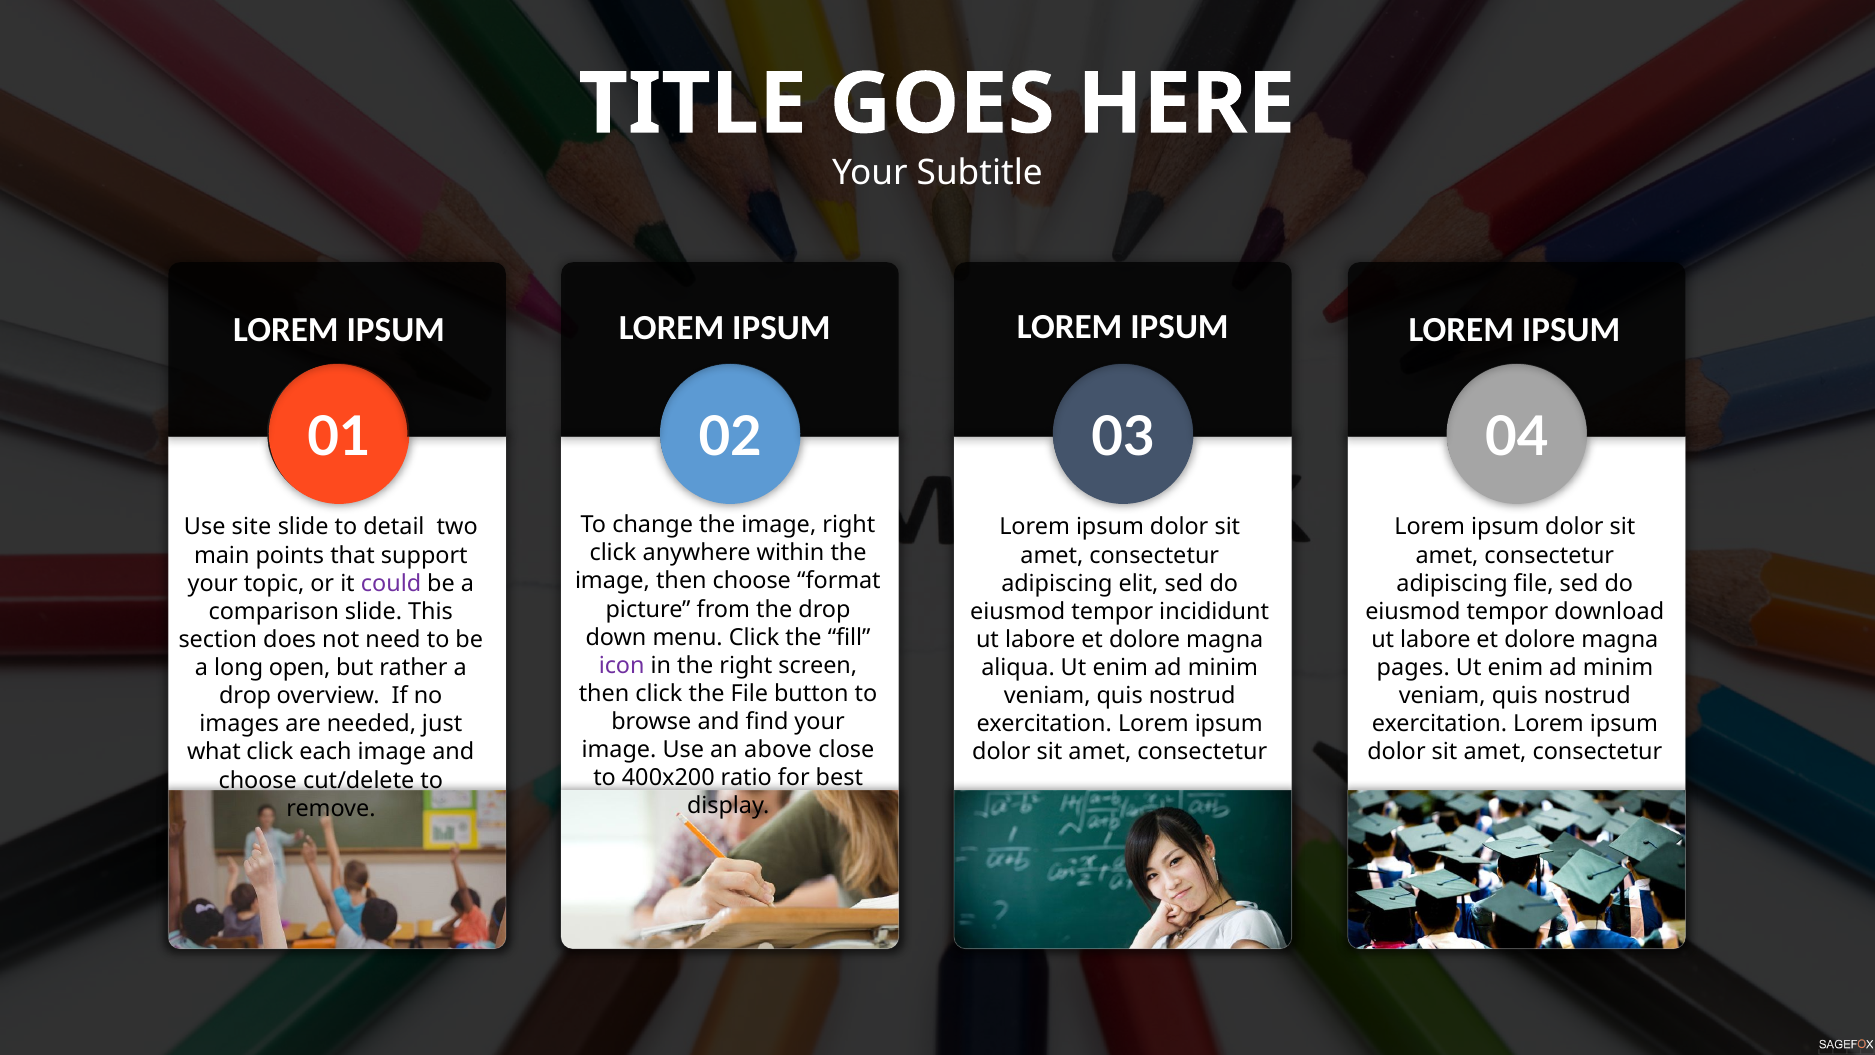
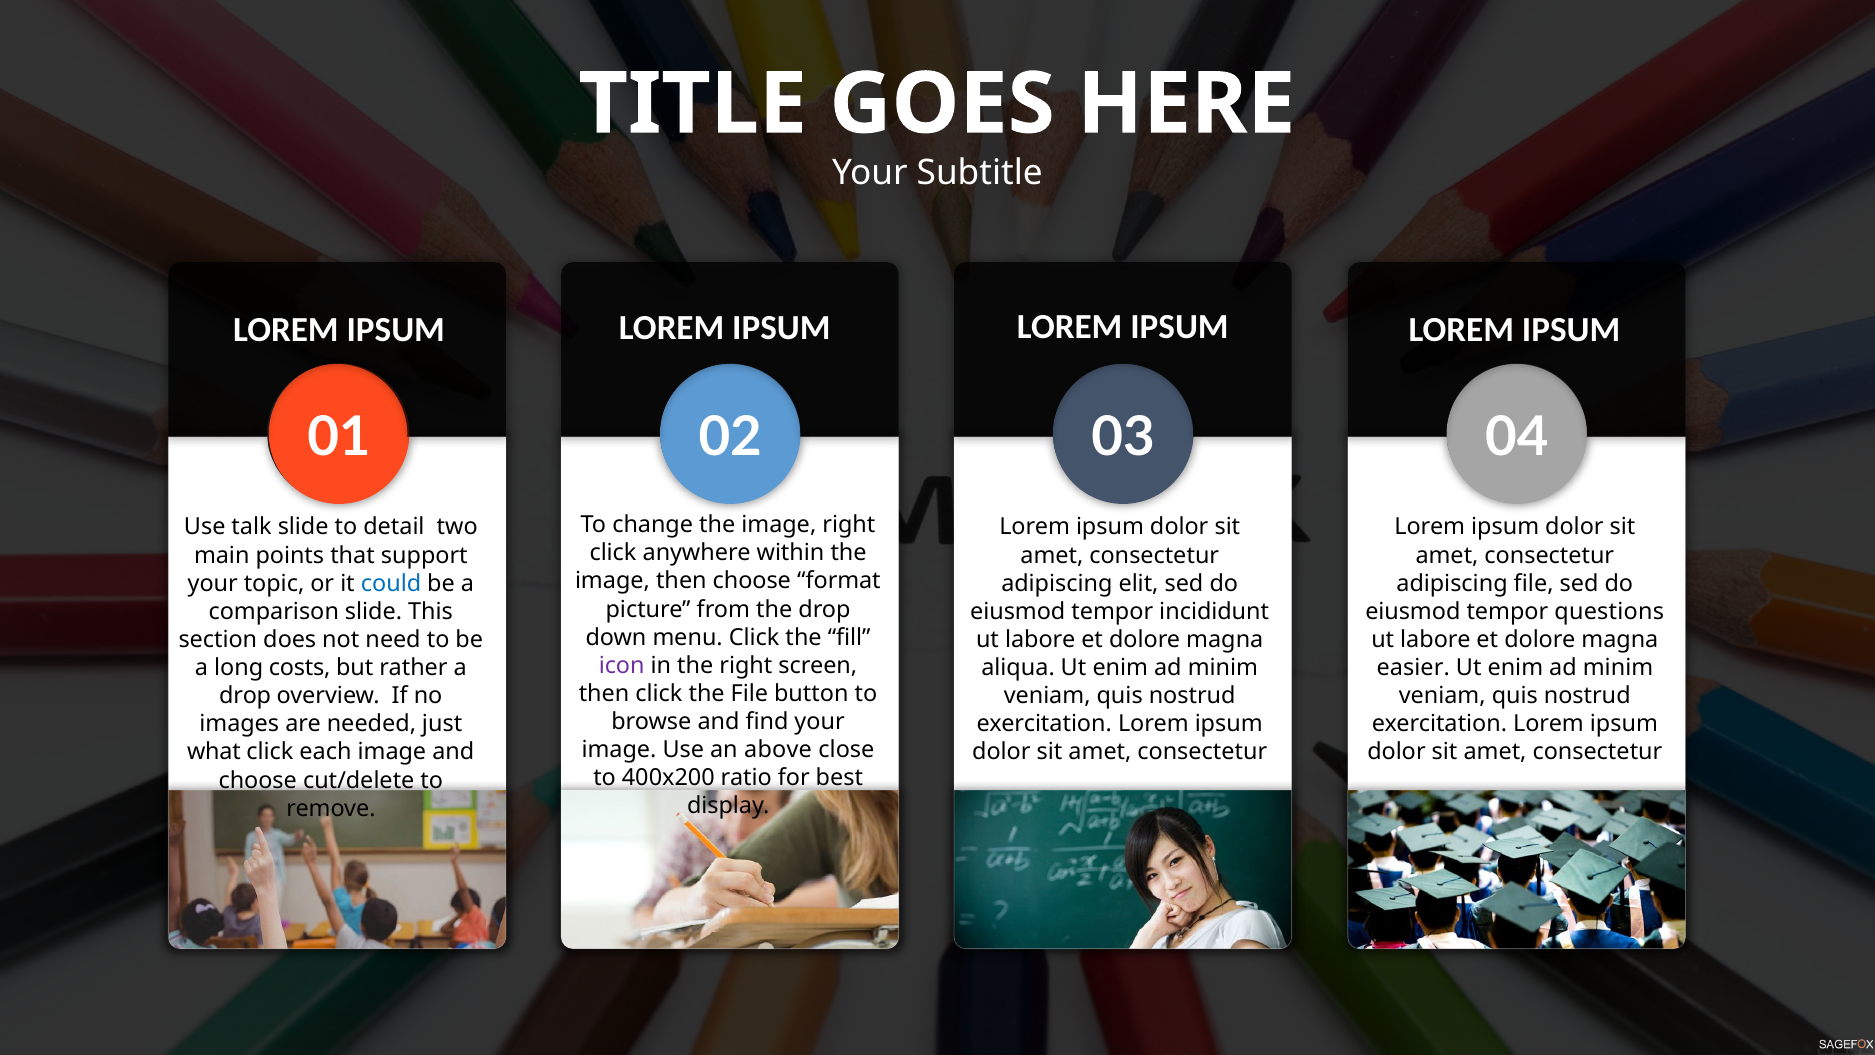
site: site -> talk (252, 527)
could colour: purple -> blue (391, 583)
download: download -> questions (1609, 611)
open: open -> costs (300, 668)
pages: pages -> easier (1413, 668)
